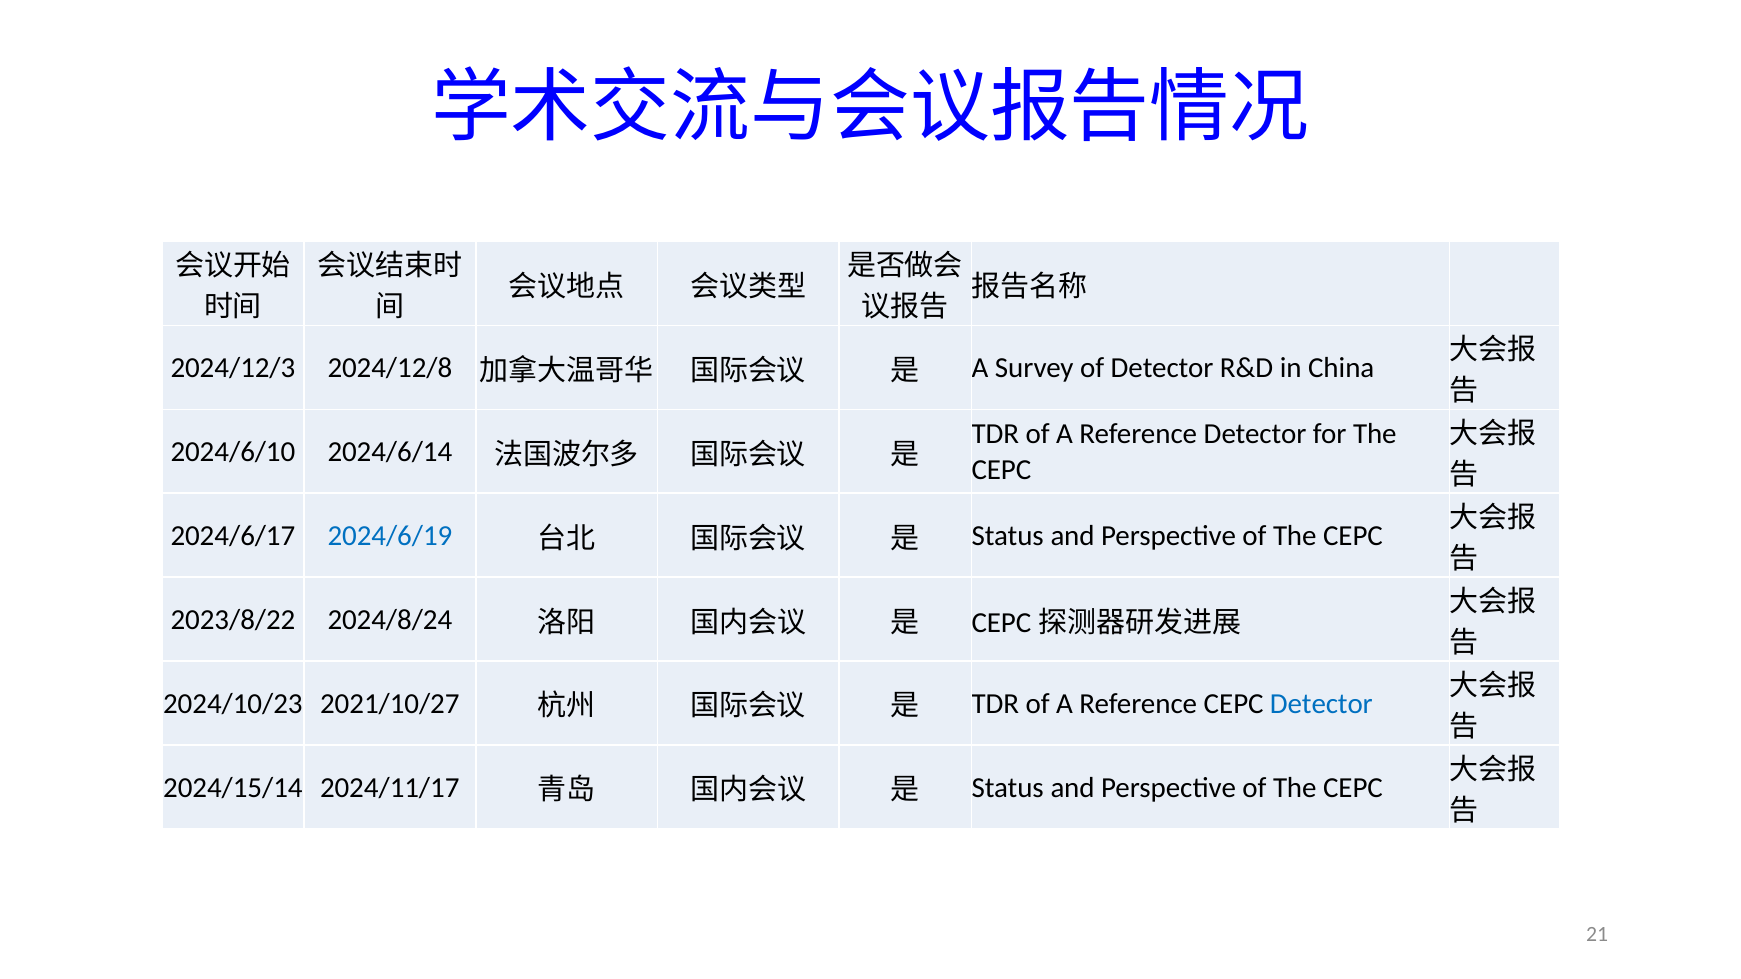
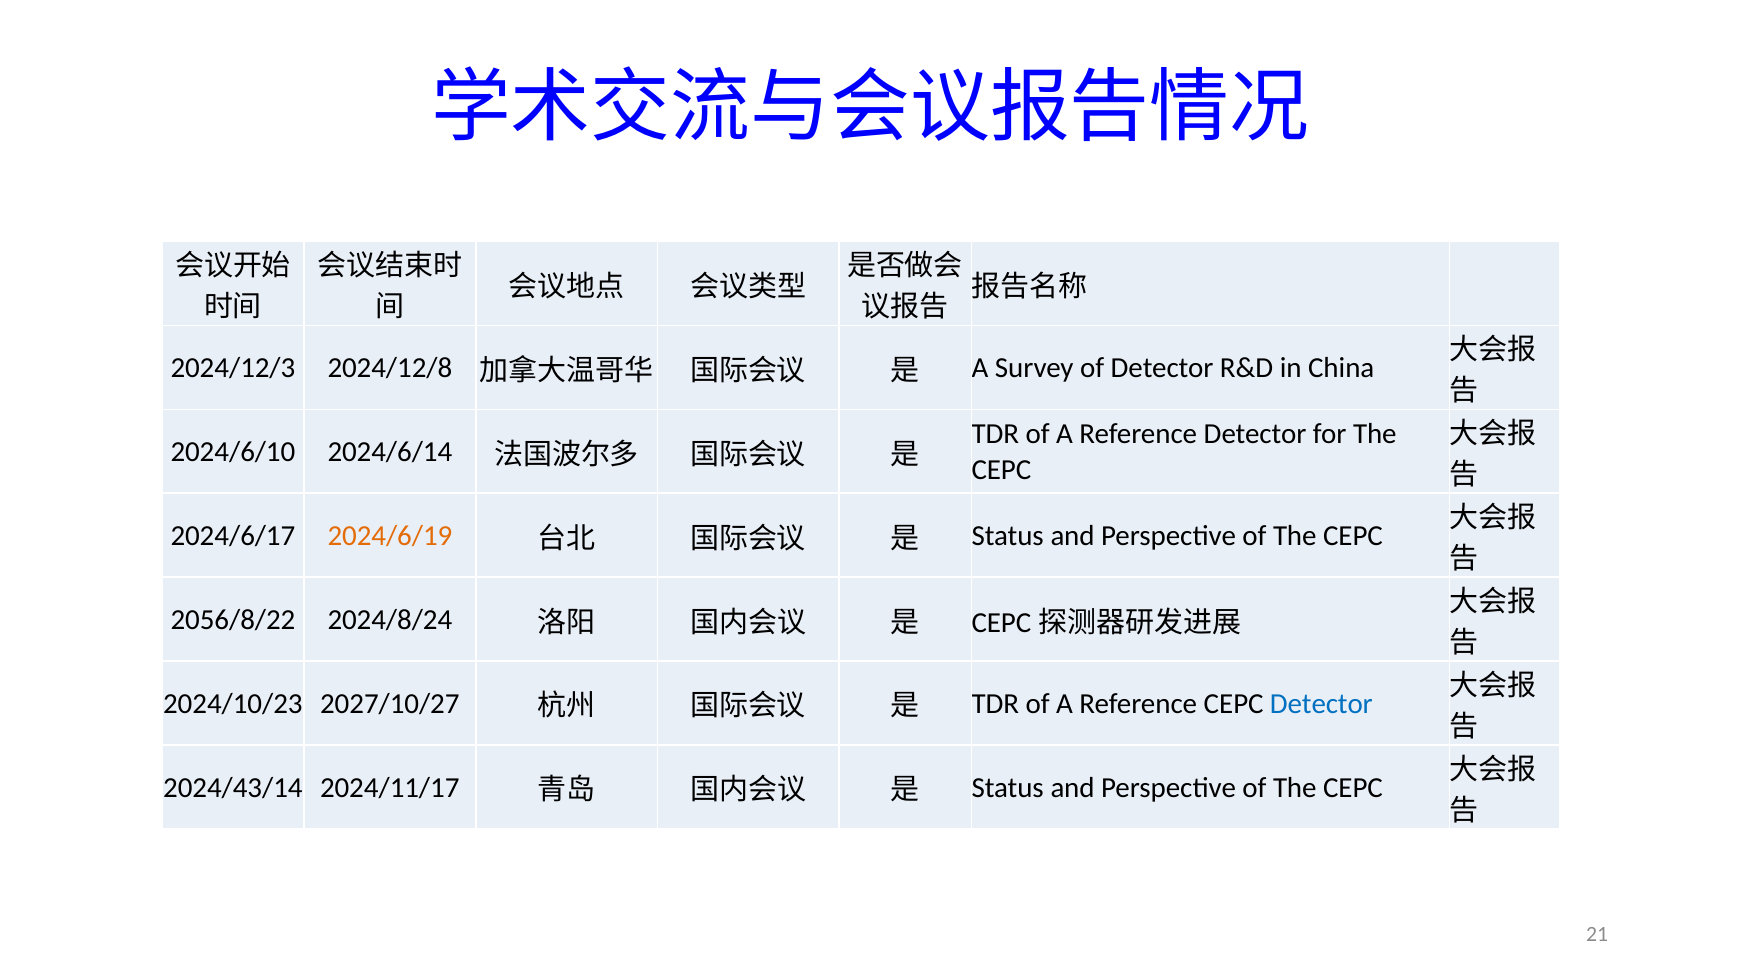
2024/6/19 colour: blue -> orange (390, 536)
2023/8/22: 2023/8/22 -> 2056/8/22 (233, 620)
2021/10/27: 2021/10/27 -> 2027/10/27 (390, 704)
2024/15/14: 2024/15/14 -> 2024/43/14 (233, 788)
